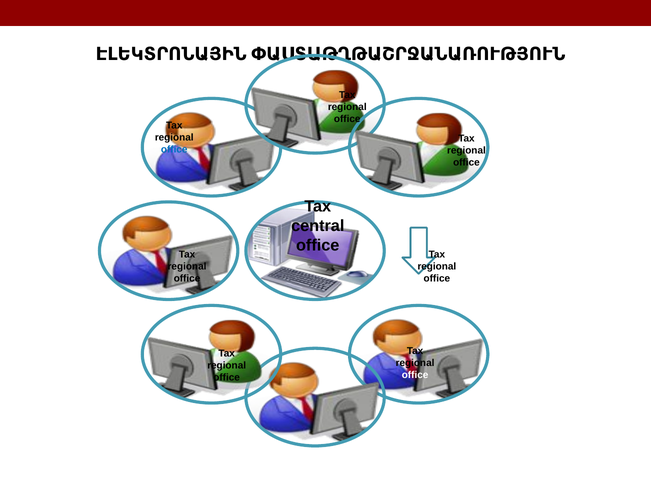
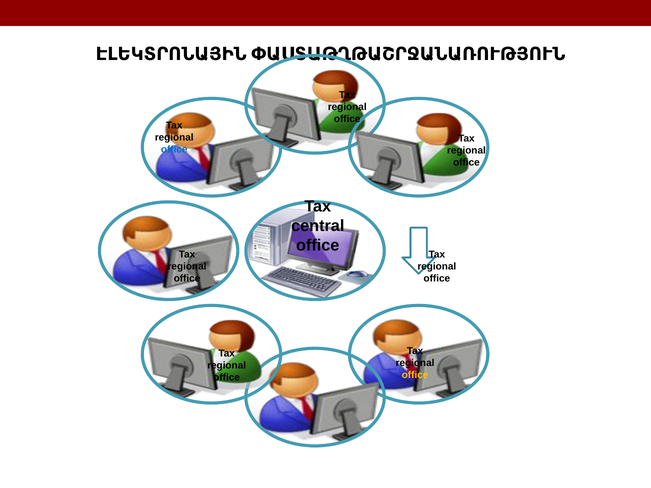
office colour: white -> yellow (415, 375)
